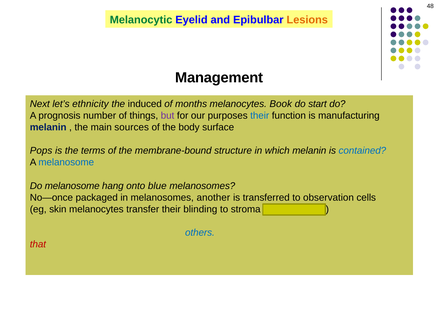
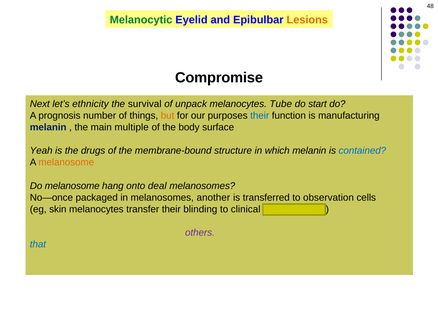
Management: Management -> Compromise (219, 78)
induced: induced -> survival (145, 104)
months: months -> unpack (191, 104)
Book: Book -> Tube (281, 104)
but colour: purple -> orange (168, 115)
sources: sources -> multiple (132, 127)
Pops: Pops -> Yeah (41, 150)
terms: terms -> drugs (93, 150)
melanosome colour: blue -> orange (66, 162)
blue: blue -> deal (157, 186)
stroma: stroma -> clinical (246, 209)
others colour: blue -> purple (200, 232)
that colour: red -> blue (38, 244)
